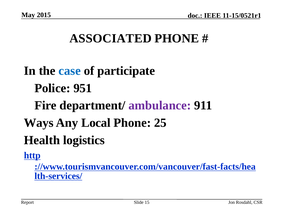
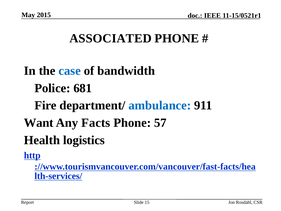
participate: participate -> bandwidth (126, 71)
951: 951 -> 681 (83, 88)
ambulance colour: purple -> blue (160, 105)
Ways: Ways -> Want (39, 123)
Local: Local -> Facts (96, 123)
25: 25 -> 57 (160, 123)
